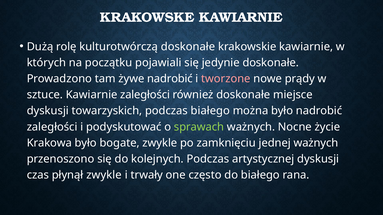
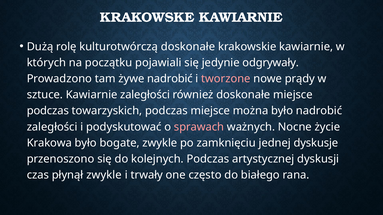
jedynie doskonałe: doskonałe -> odgrywały (271, 63)
dyskusji: dyskusji -> podczas (48, 111)
podczas białego: białego -> miejsce (210, 111)
sprawach colour: light green -> pink (199, 127)
jednej ważnych: ważnych -> dyskusje (316, 143)
